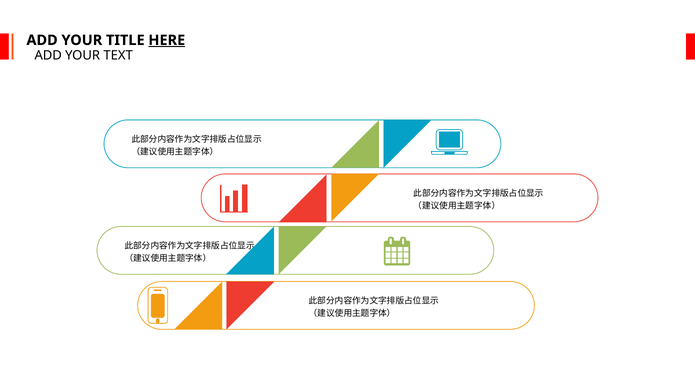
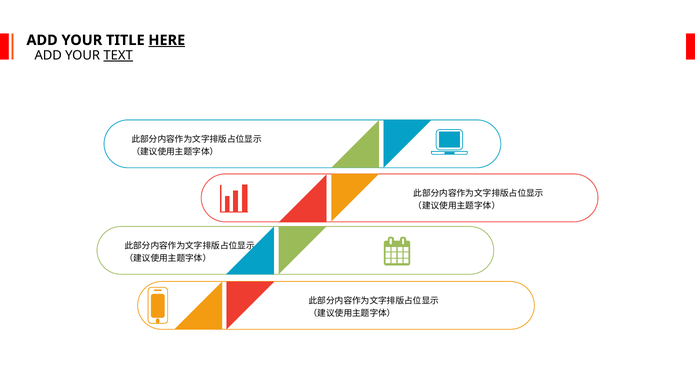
TEXT underline: none -> present (118, 55)
